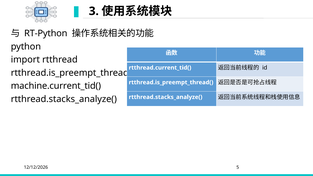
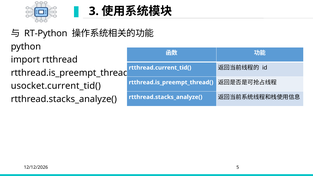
machine.current_tid(: machine.current_tid( -> usocket.current_tid( (56, 86)
